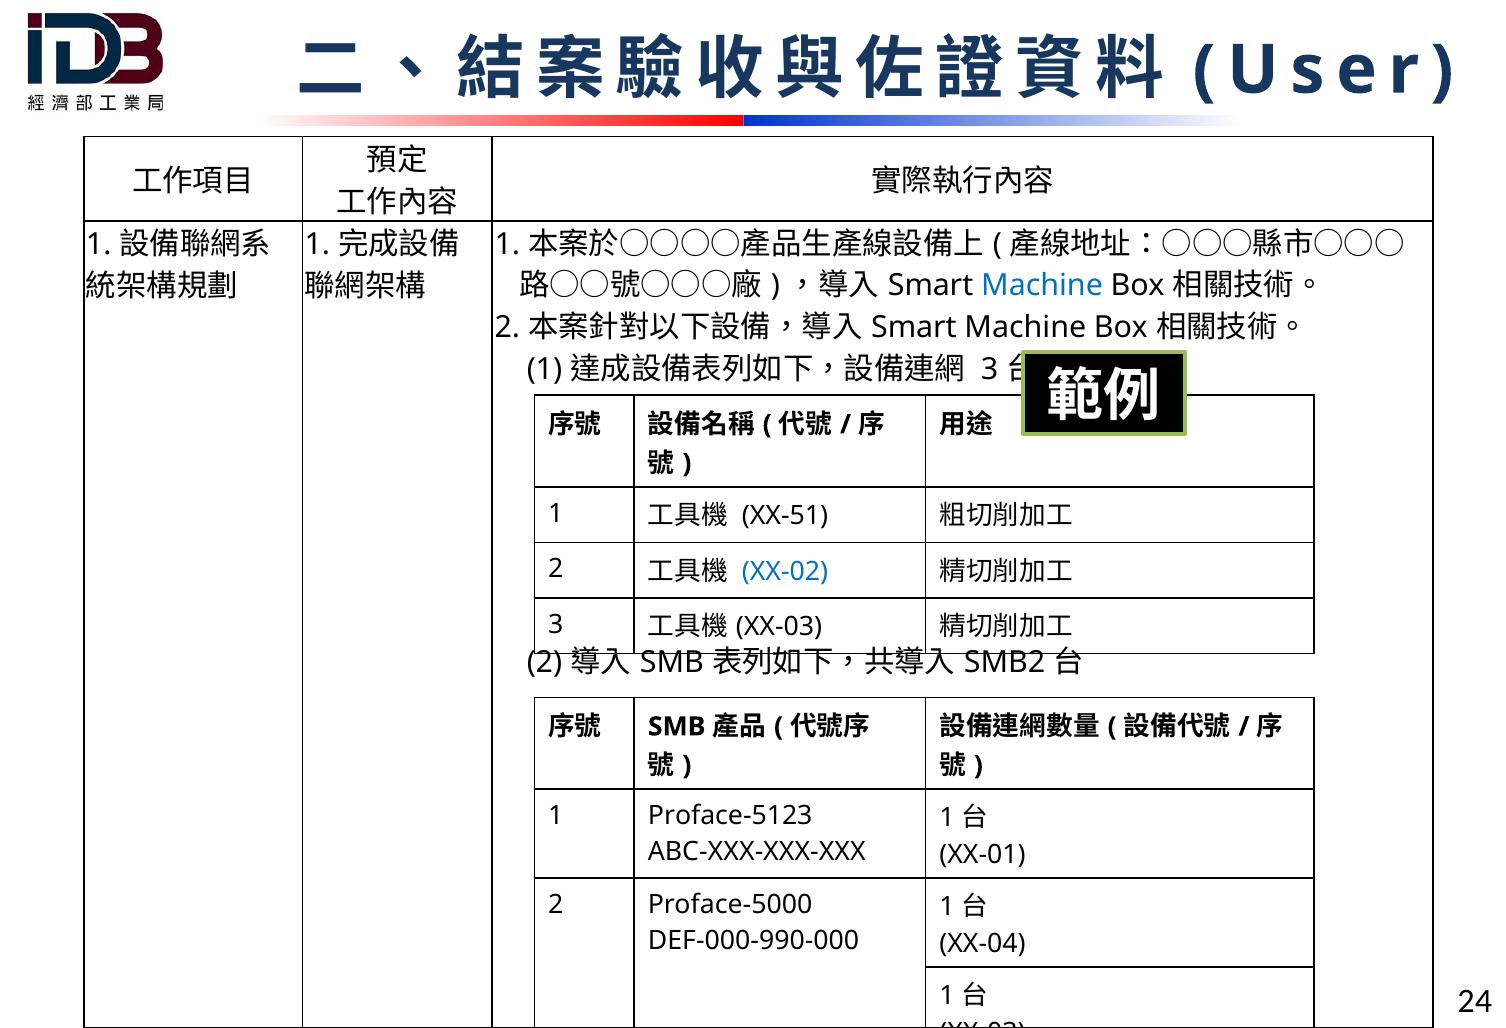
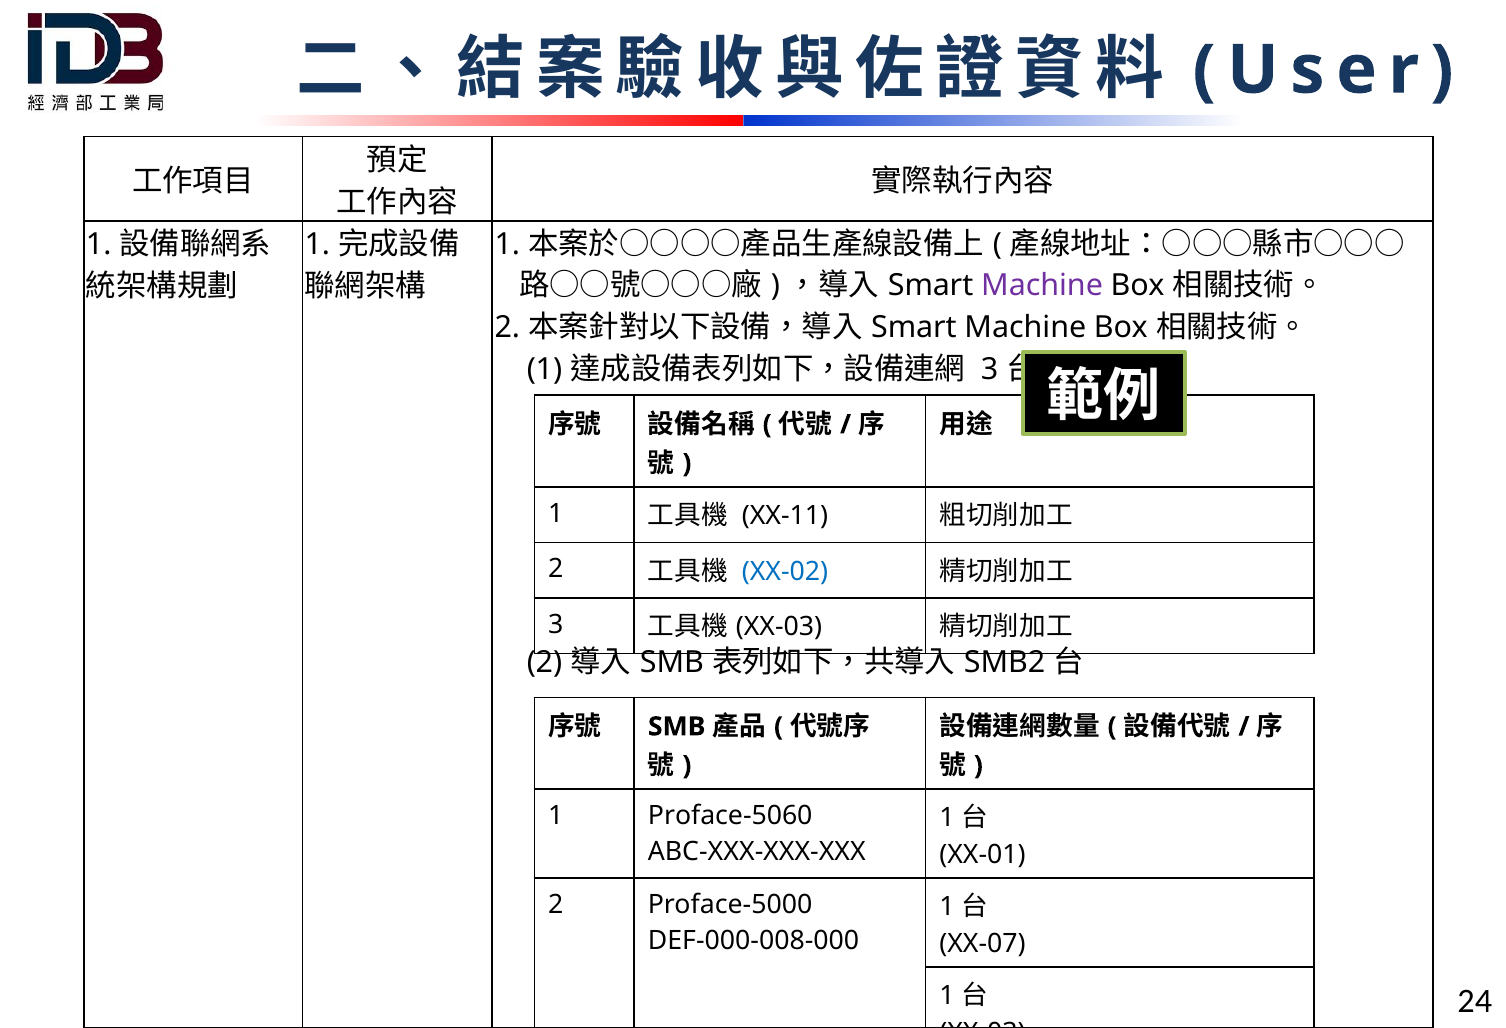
Machine colour: blue -> purple (1042, 286)
XX-51: XX-51 -> XX-11 (785, 516)
Proface-5123: Proface-5123 -> Proface-5060 (730, 816)
DEF-000-990-000: DEF-000-990-000 -> DEF-000-008-000 (754, 941)
XX-04: XX-04 -> XX-07 (983, 943)
